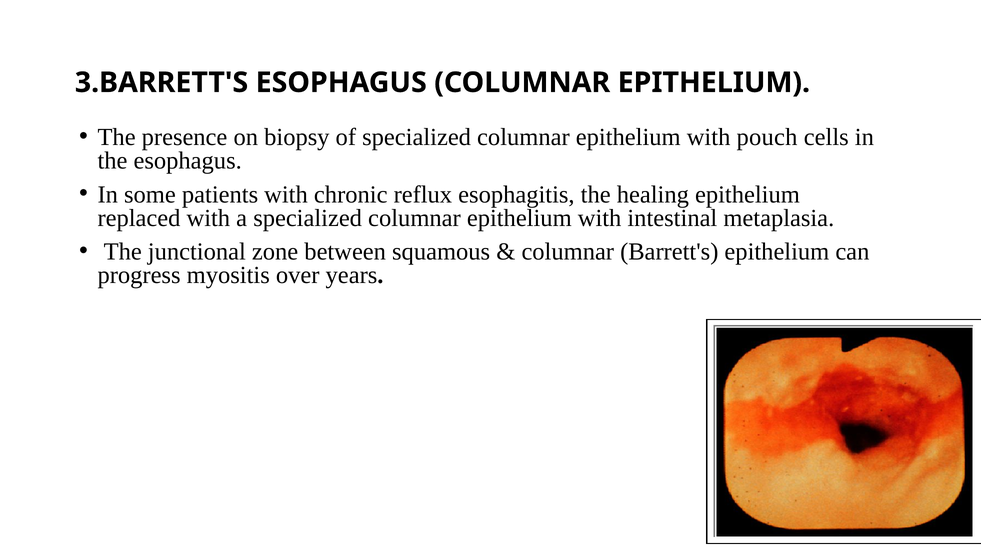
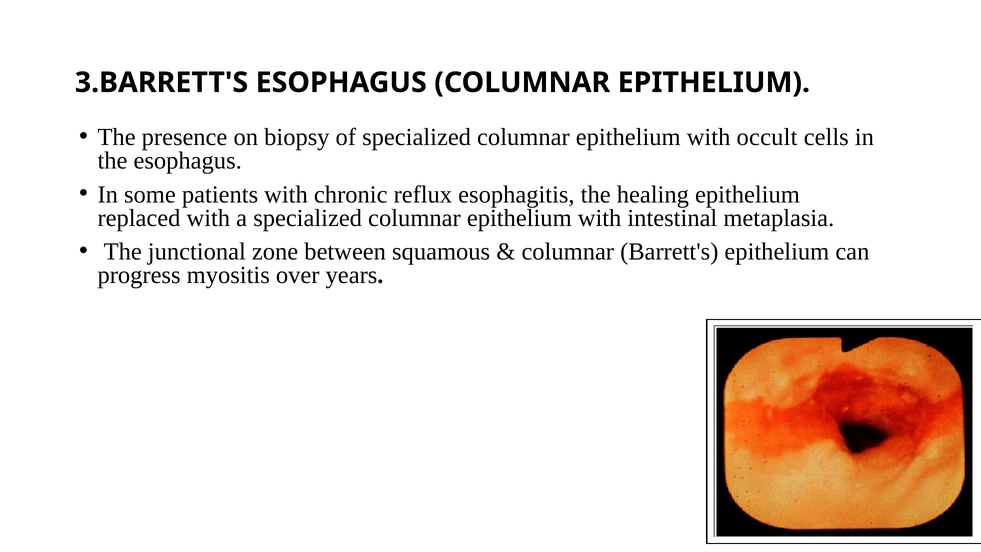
pouch: pouch -> occult (767, 137)
